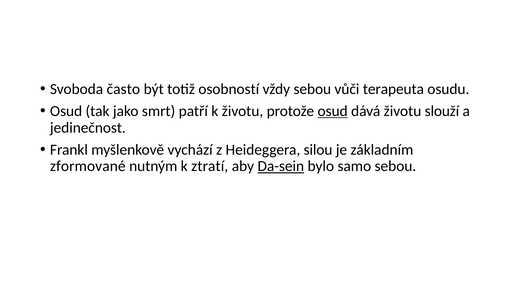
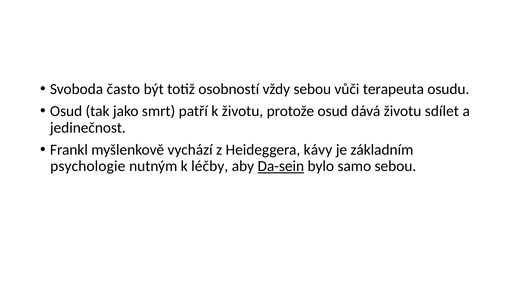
osud underline: present -> none (333, 111)
slouží: slouží -> sdílet (442, 111)
silou: silou -> kávy (318, 150)
zformované: zformované -> psychologie (88, 166)
ztratí: ztratí -> léčby (210, 166)
